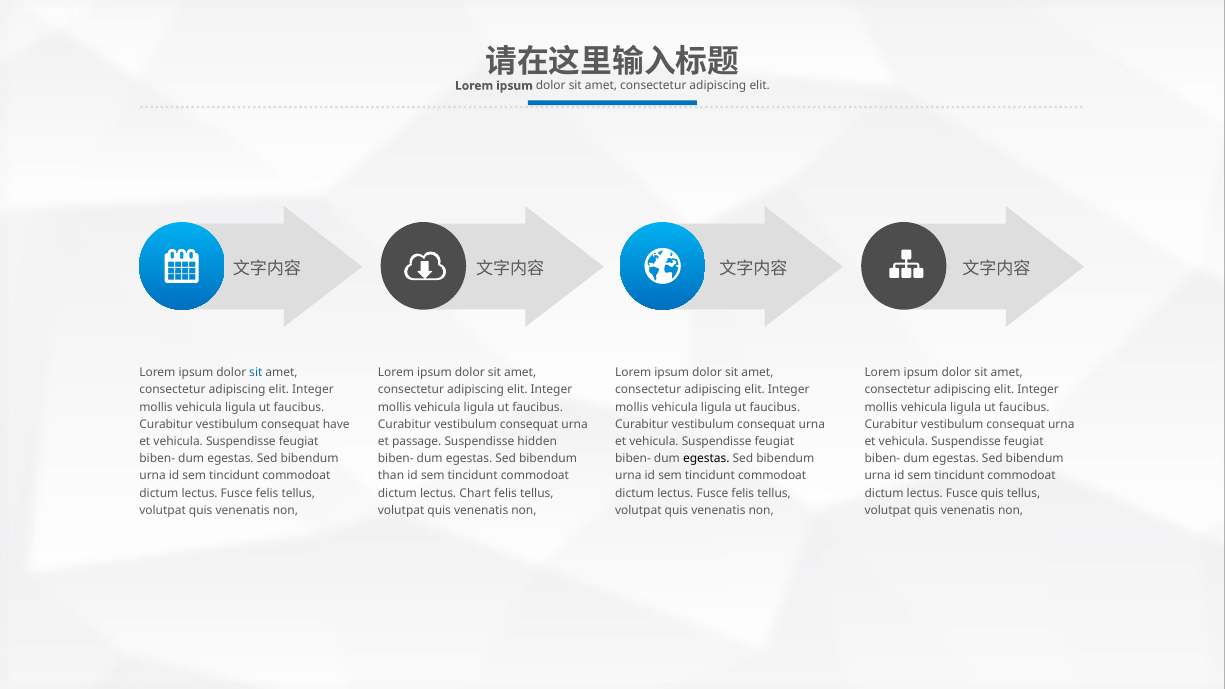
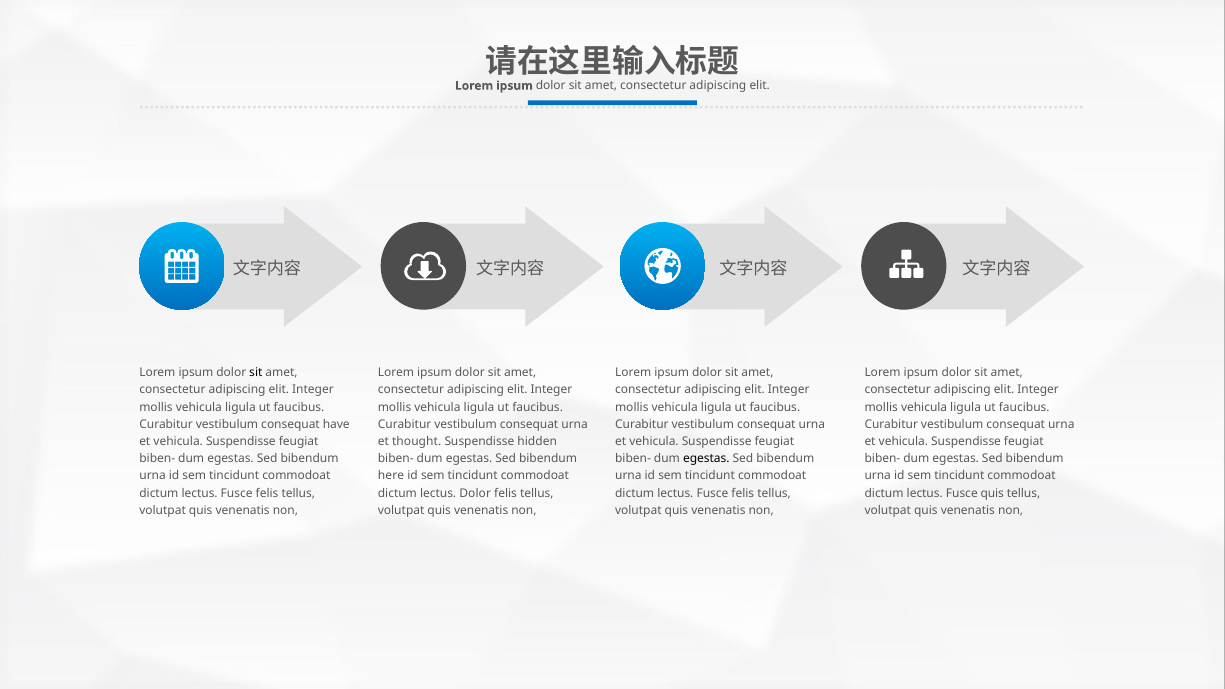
sit colour: blue -> black (256, 373)
passage: passage -> thought (417, 442)
than: than -> here (391, 476)
lectus Chart: Chart -> Dolor (475, 493)
